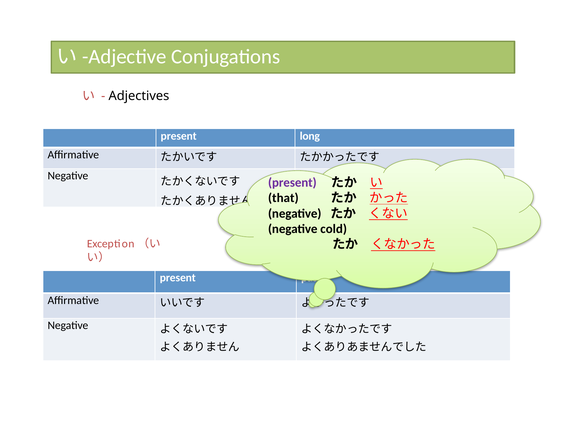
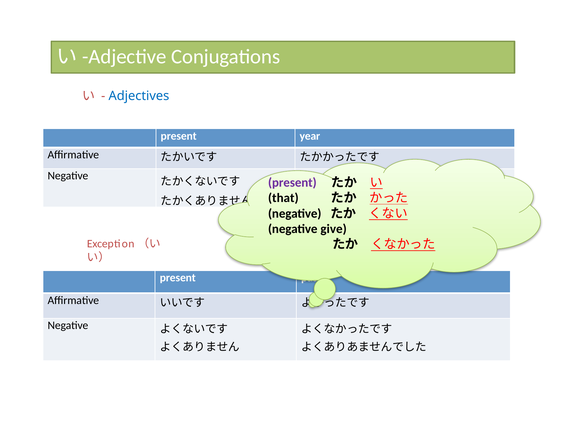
Adjectives colour: black -> blue (139, 96)
long: long -> year (310, 136)
cold: cold -> give (334, 229)
